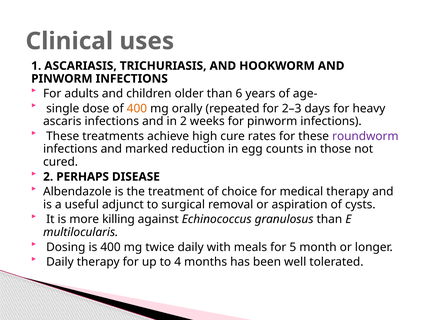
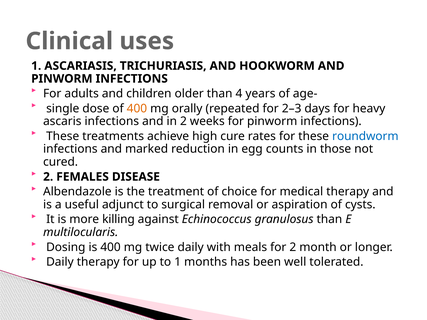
6: 6 -> 4 (239, 94)
roundworm colour: purple -> blue (365, 136)
PERHAPS: PERHAPS -> FEMALES (83, 177)
for 5: 5 -> 2 (293, 247)
to 4: 4 -> 1 (178, 262)
